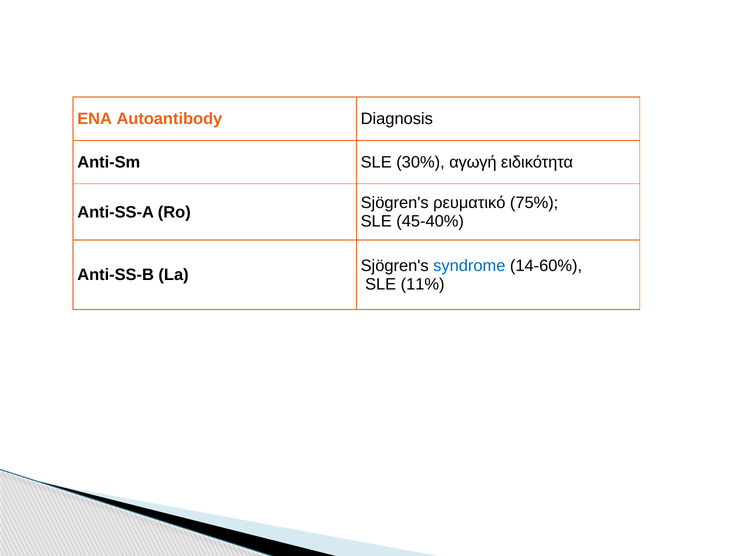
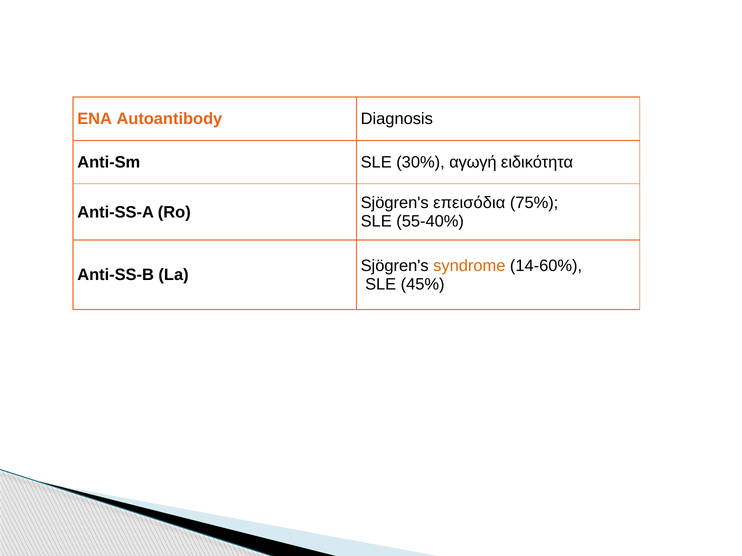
ρευματικό: ρευματικό -> επεισόδια (469, 203)
45-40%: 45-40% -> 55-40% (430, 221)
syndrome colour: blue -> orange (469, 266)
11%: 11% -> 45% (423, 284)
